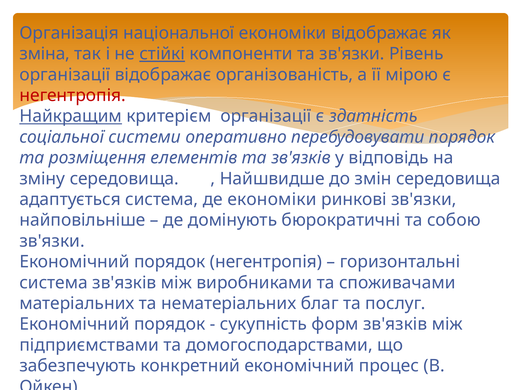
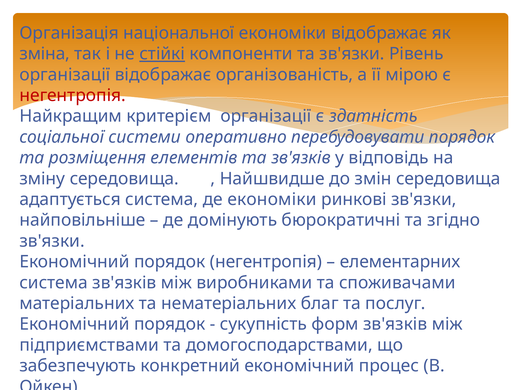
Найкращим underline: present -> none (71, 116)
собою: собою -> згідно (454, 221)
горизонтальні: горизонтальні -> елементарних (400, 262)
